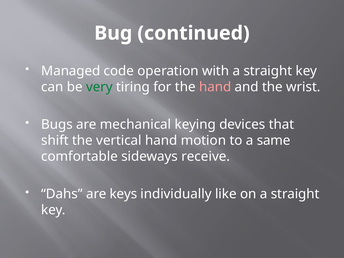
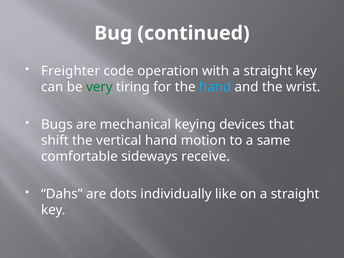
Managed: Managed -> Freighter (71, 71)
hand colour: pink -> light blue (215, 87)
keys: keys -> dots (123, 194)
